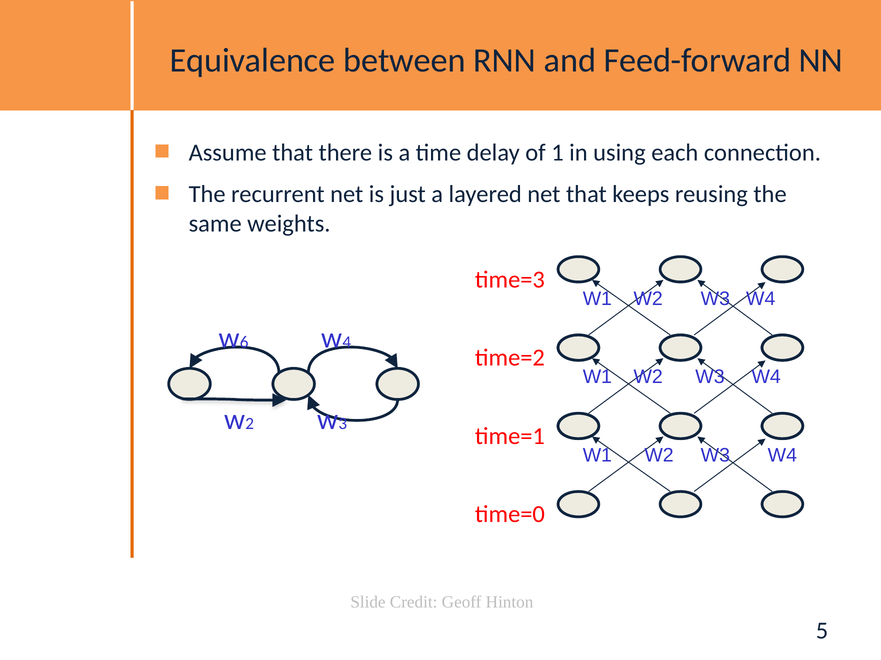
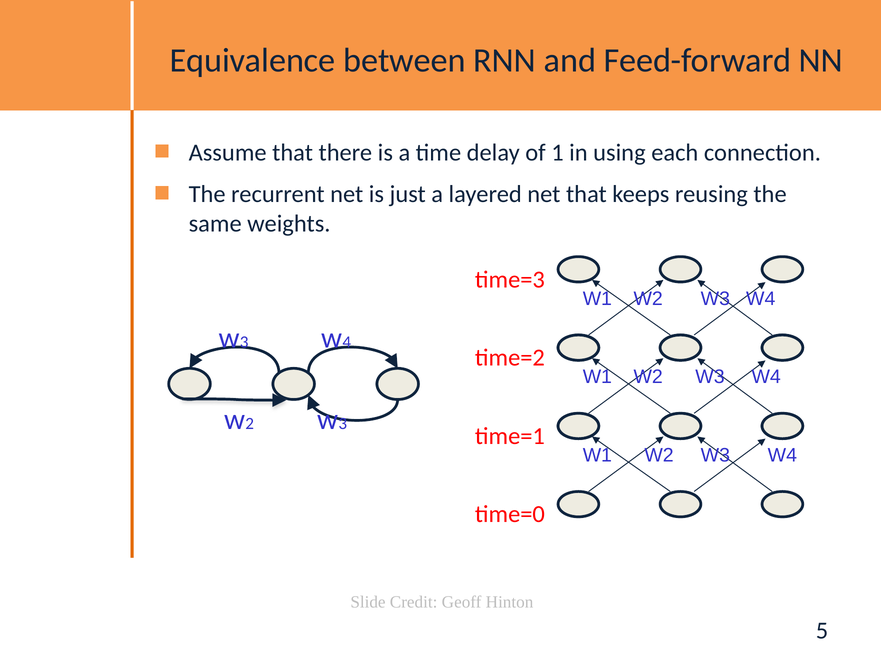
6: 6 -> 3 (244, 342)
